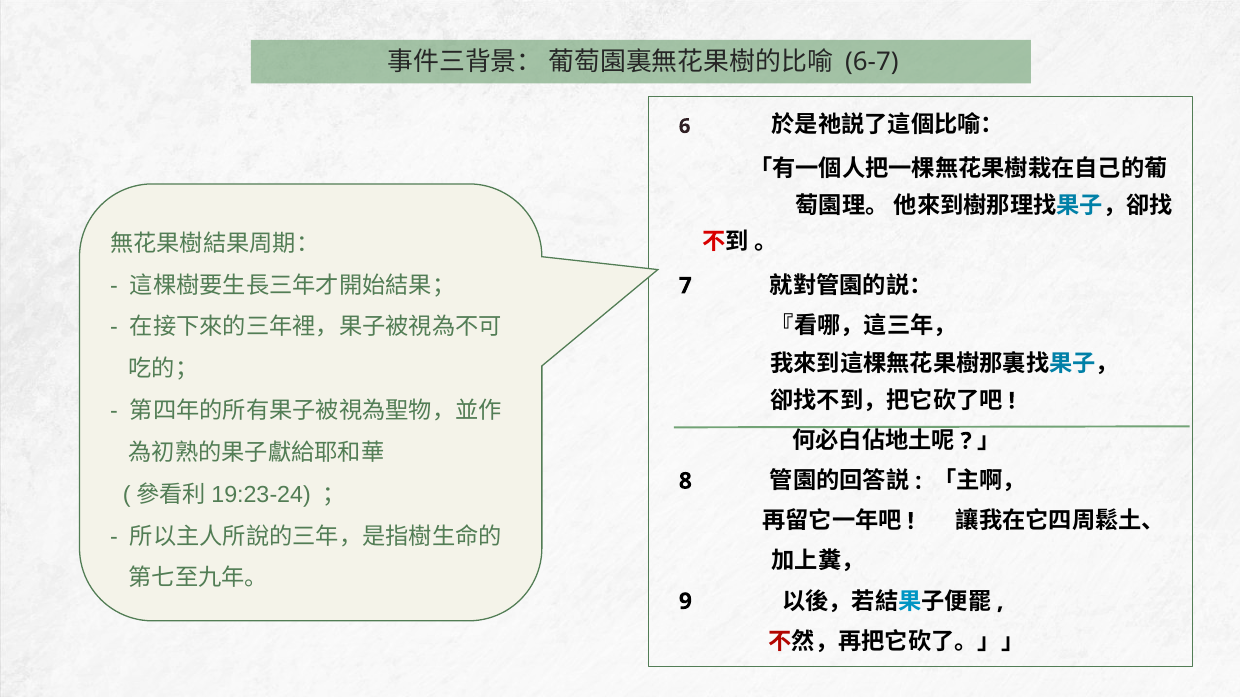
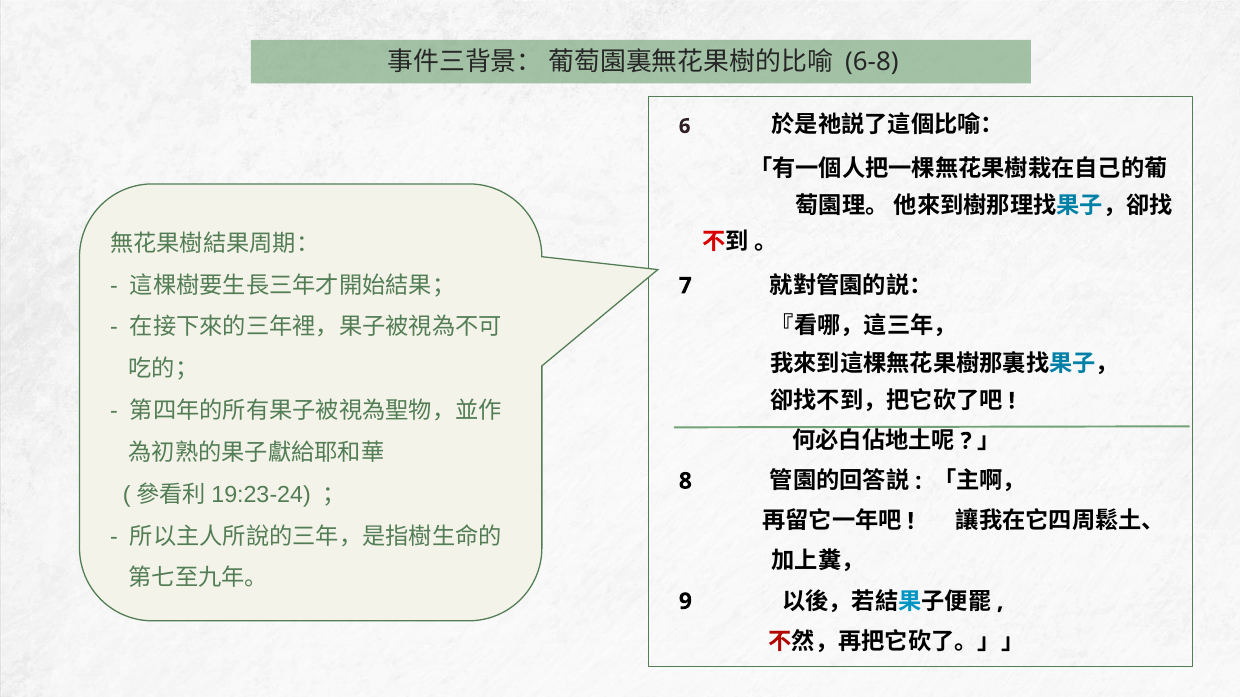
6-7: 6-7 -> 6-8 (872, 62)
